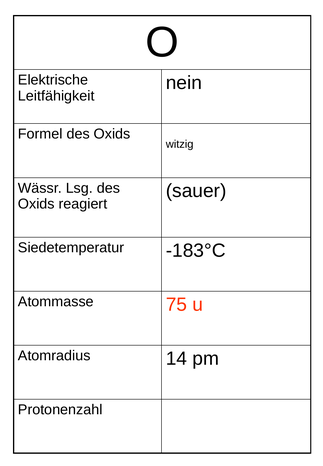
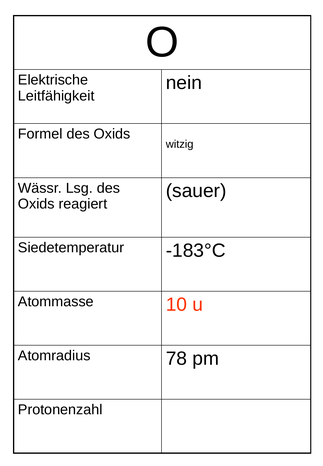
75: 75 -> 10 (176, 305)
14: 14 -> 78 (176, 359)
